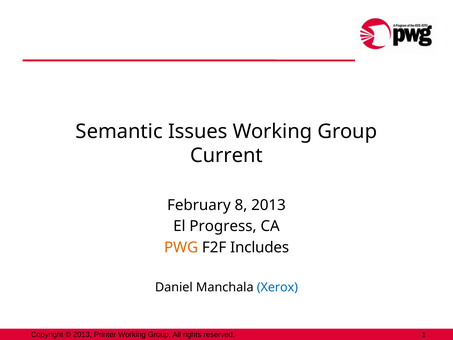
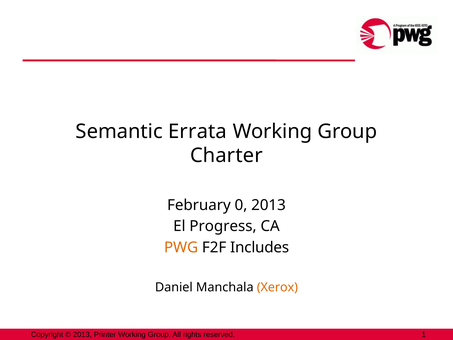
Issues: Issues -> Errata (198, 131)
Current: Current -> Charter (226, 155)
8: 8 -> 0 (241, 205)
Xerox colour: blue -> orange (277, 287)
